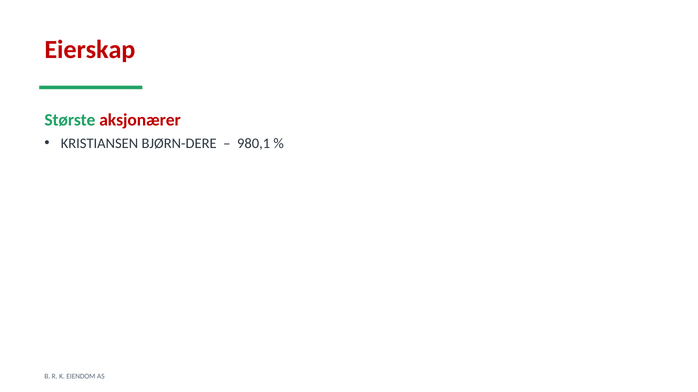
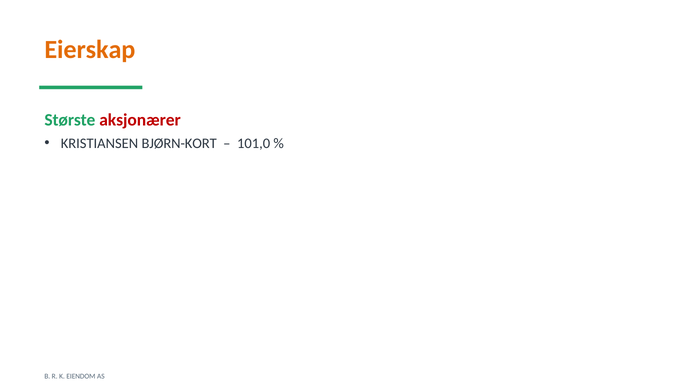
Eierskap colour: red -> orange (90, 50)
BJØRN-DERE: BJØRN-DERE -> BJØRN-KORT (179, 144)
980,1: 980,1 -> 101,0 (254, 144)
